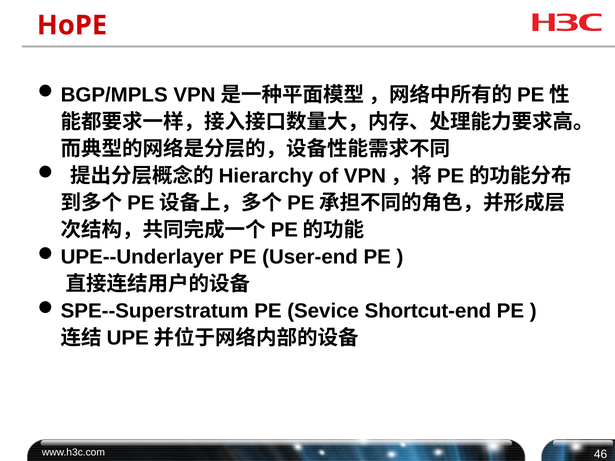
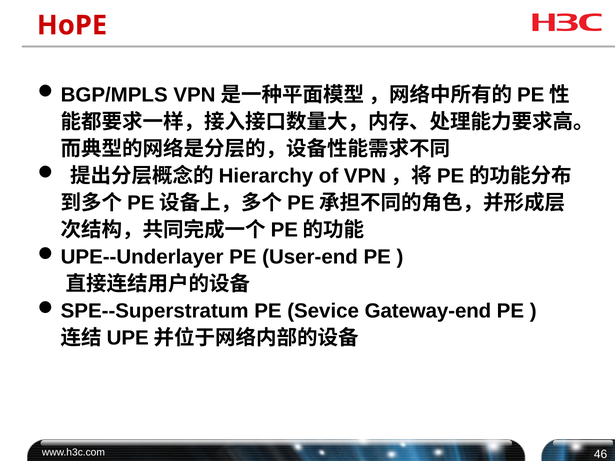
Shortcut-end: Shortcut-end -> Gateway-end (428, 311)
